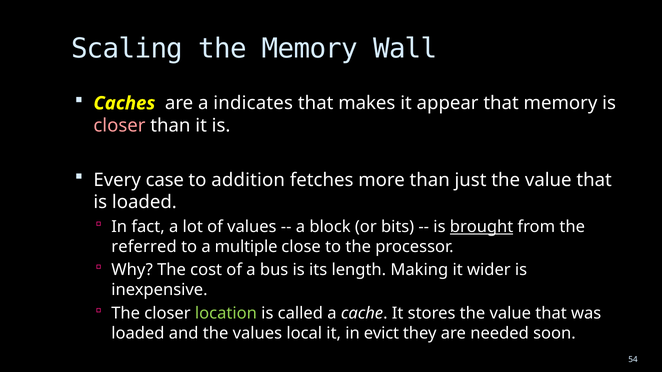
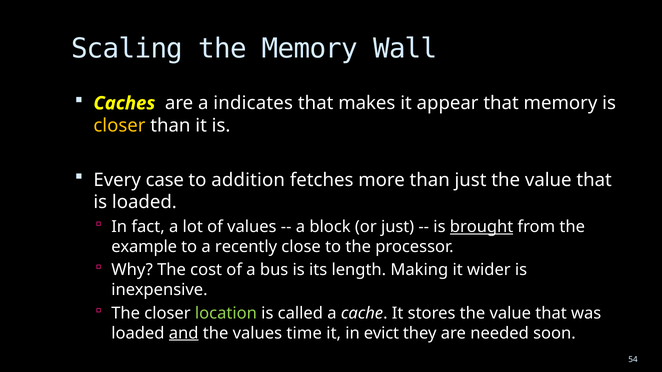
closer colour: pink -> yellow (119, 126)
or bits: bits -> just (398, 227)
referred: referred -> example (144, 247)
multiple: multiple -> recently (246, 247)
and underline: none -> present (184, 333)
local: local -> time (304, 333)
